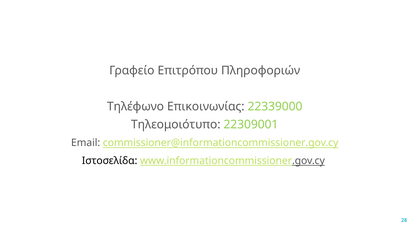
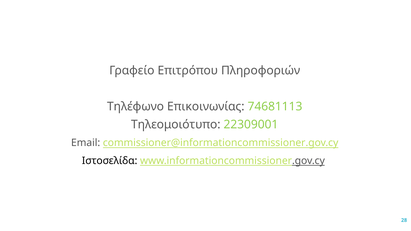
22339000: 22339000 -> 74681113 (275, 107)
